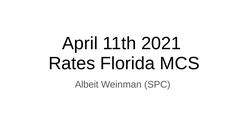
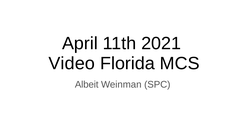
Rates: Rates -> Video (72, 64)
